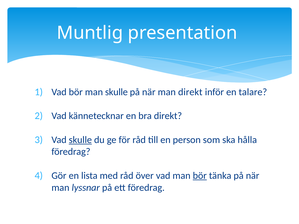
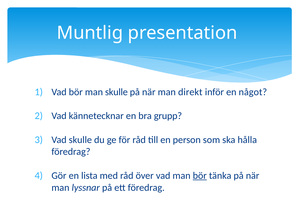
talare: talare -> något (253, 92)
bra direkt: direkt -> grupp (168, 116)
skulle underline: present -> none (80, 140)
